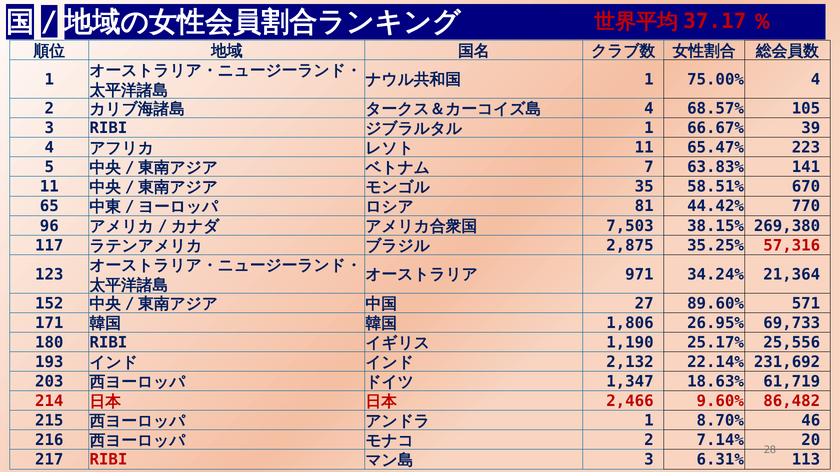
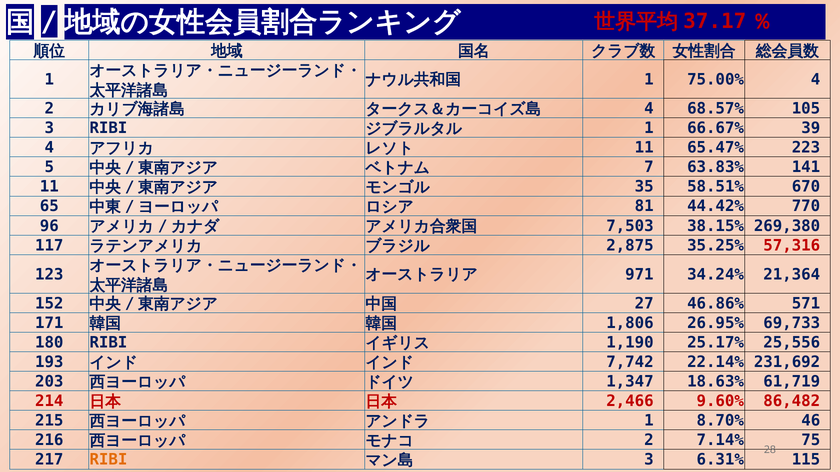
89.60%: 89.60% -> 46.86% (716, 304)
2,132: 2,132 -> 7,742 (630, 362)
20: 20 -> 75 (811, 441)
RIBI colour: red -> orange (108, 460)
113: 113 -> 115 (806, 460)
